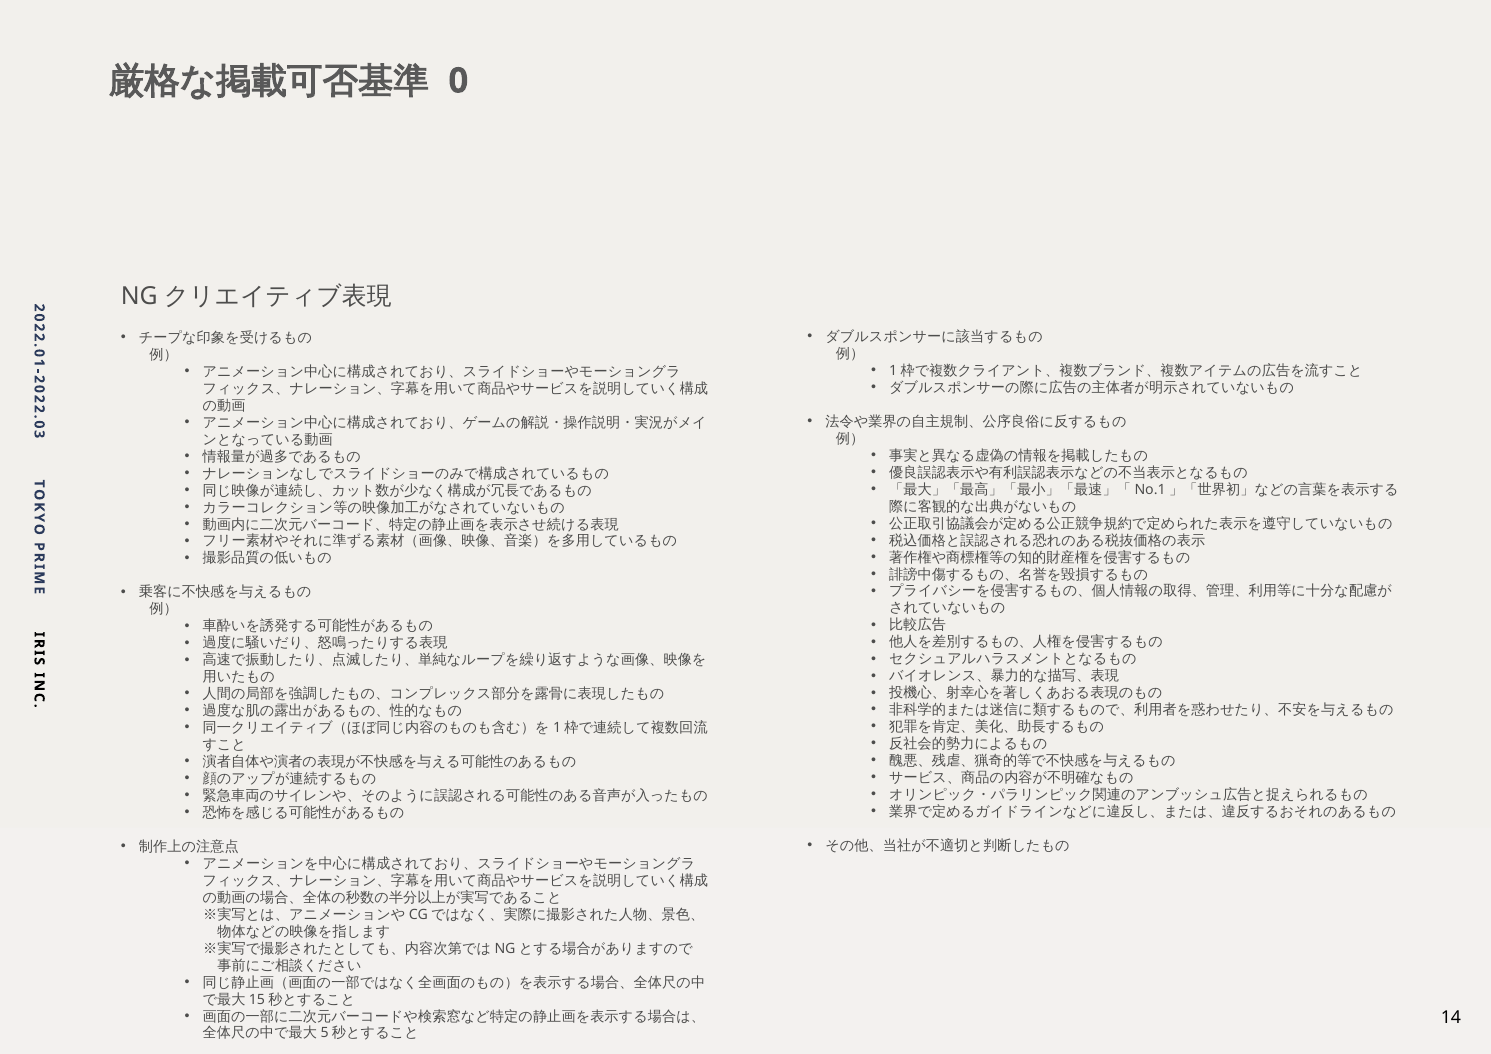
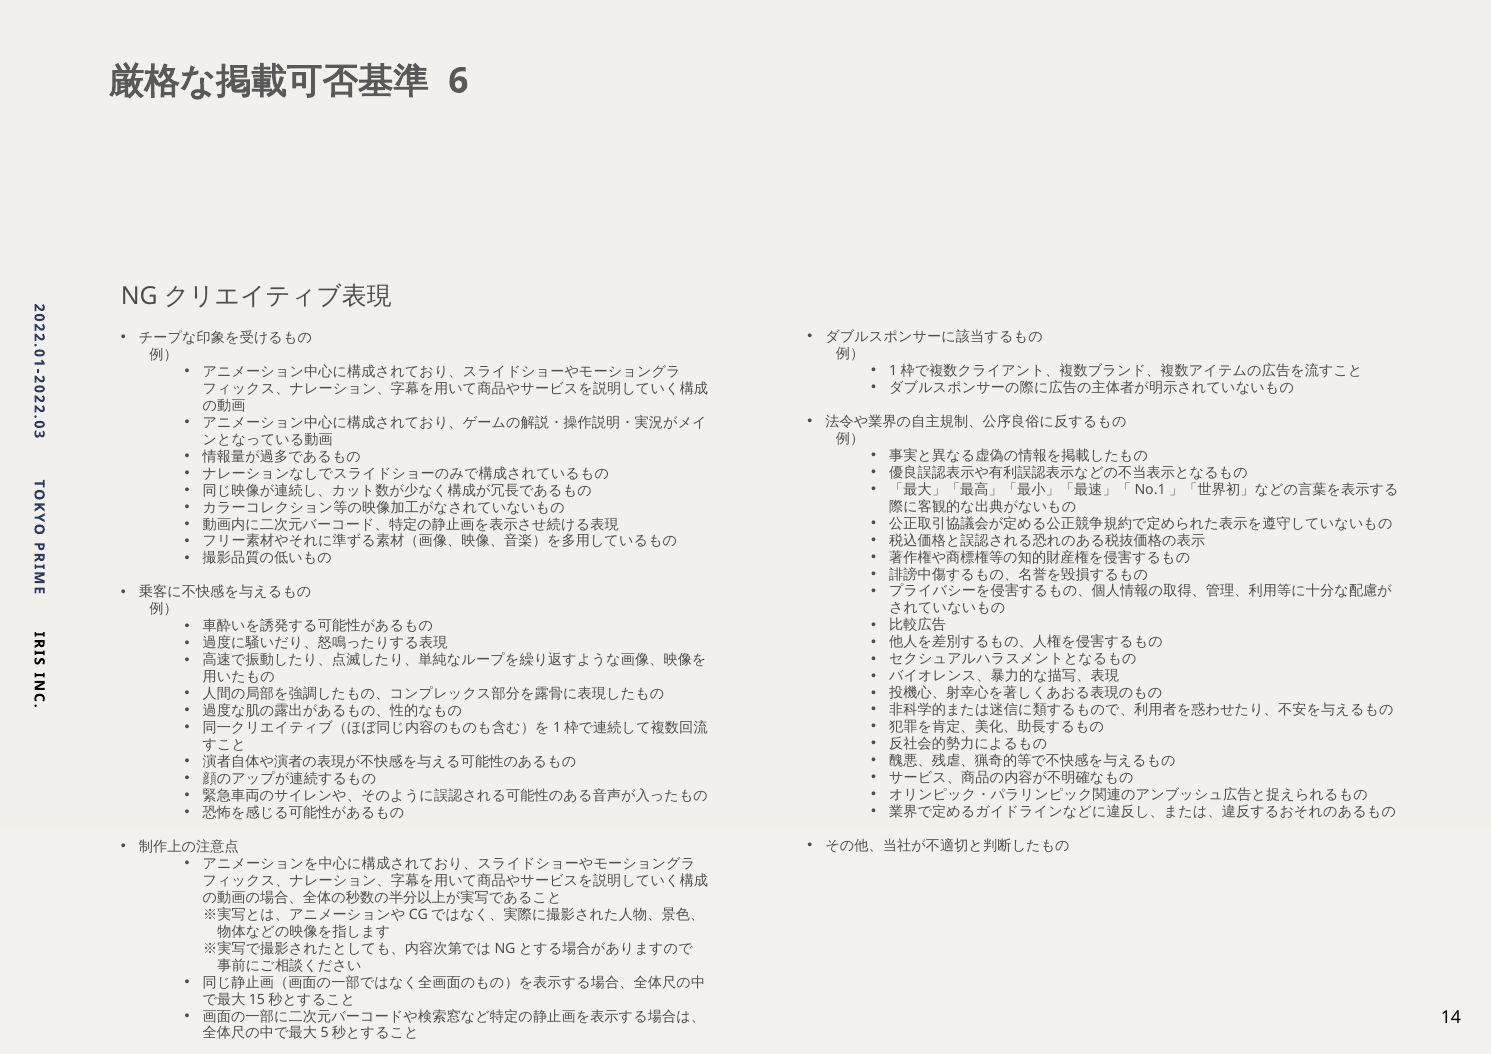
0: 0 -> 6 (458, 81)
